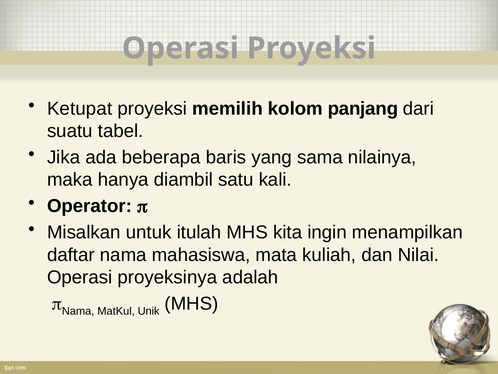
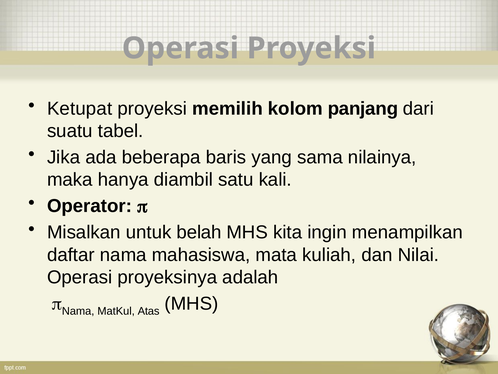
itulah: itulah -> belah (199, 232)
Unik: Unik -> Atas (149, 311)
